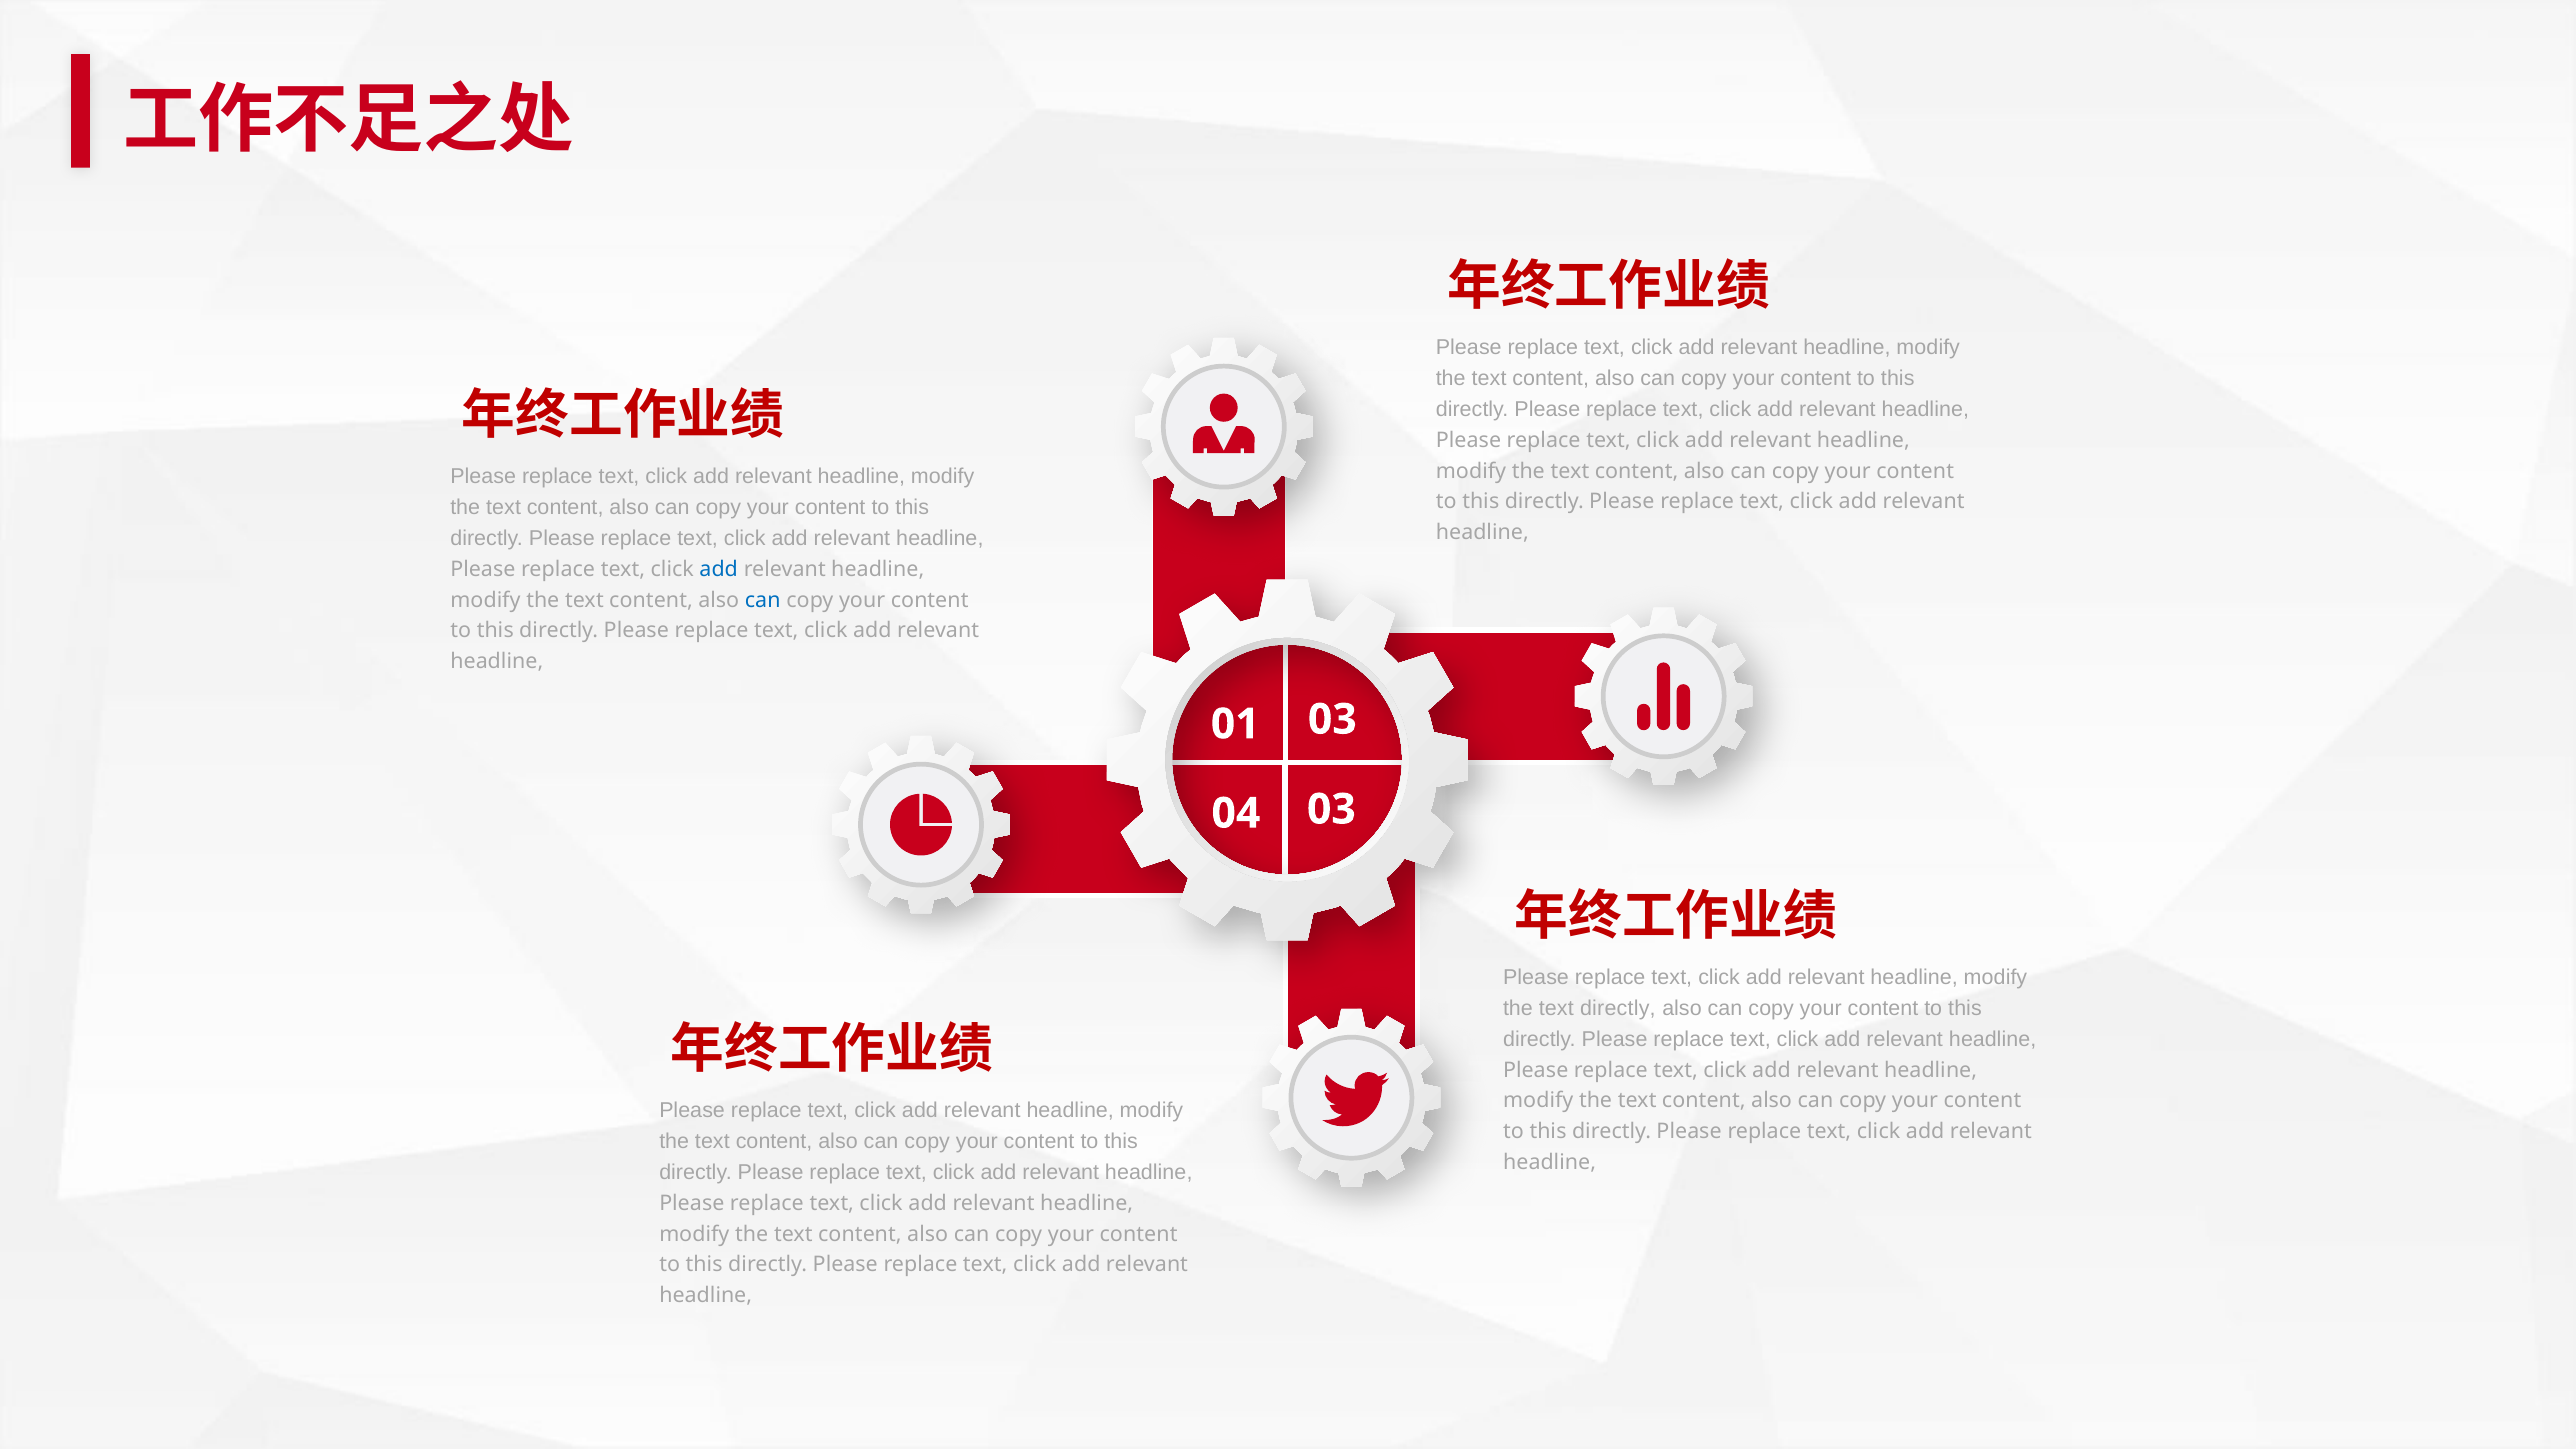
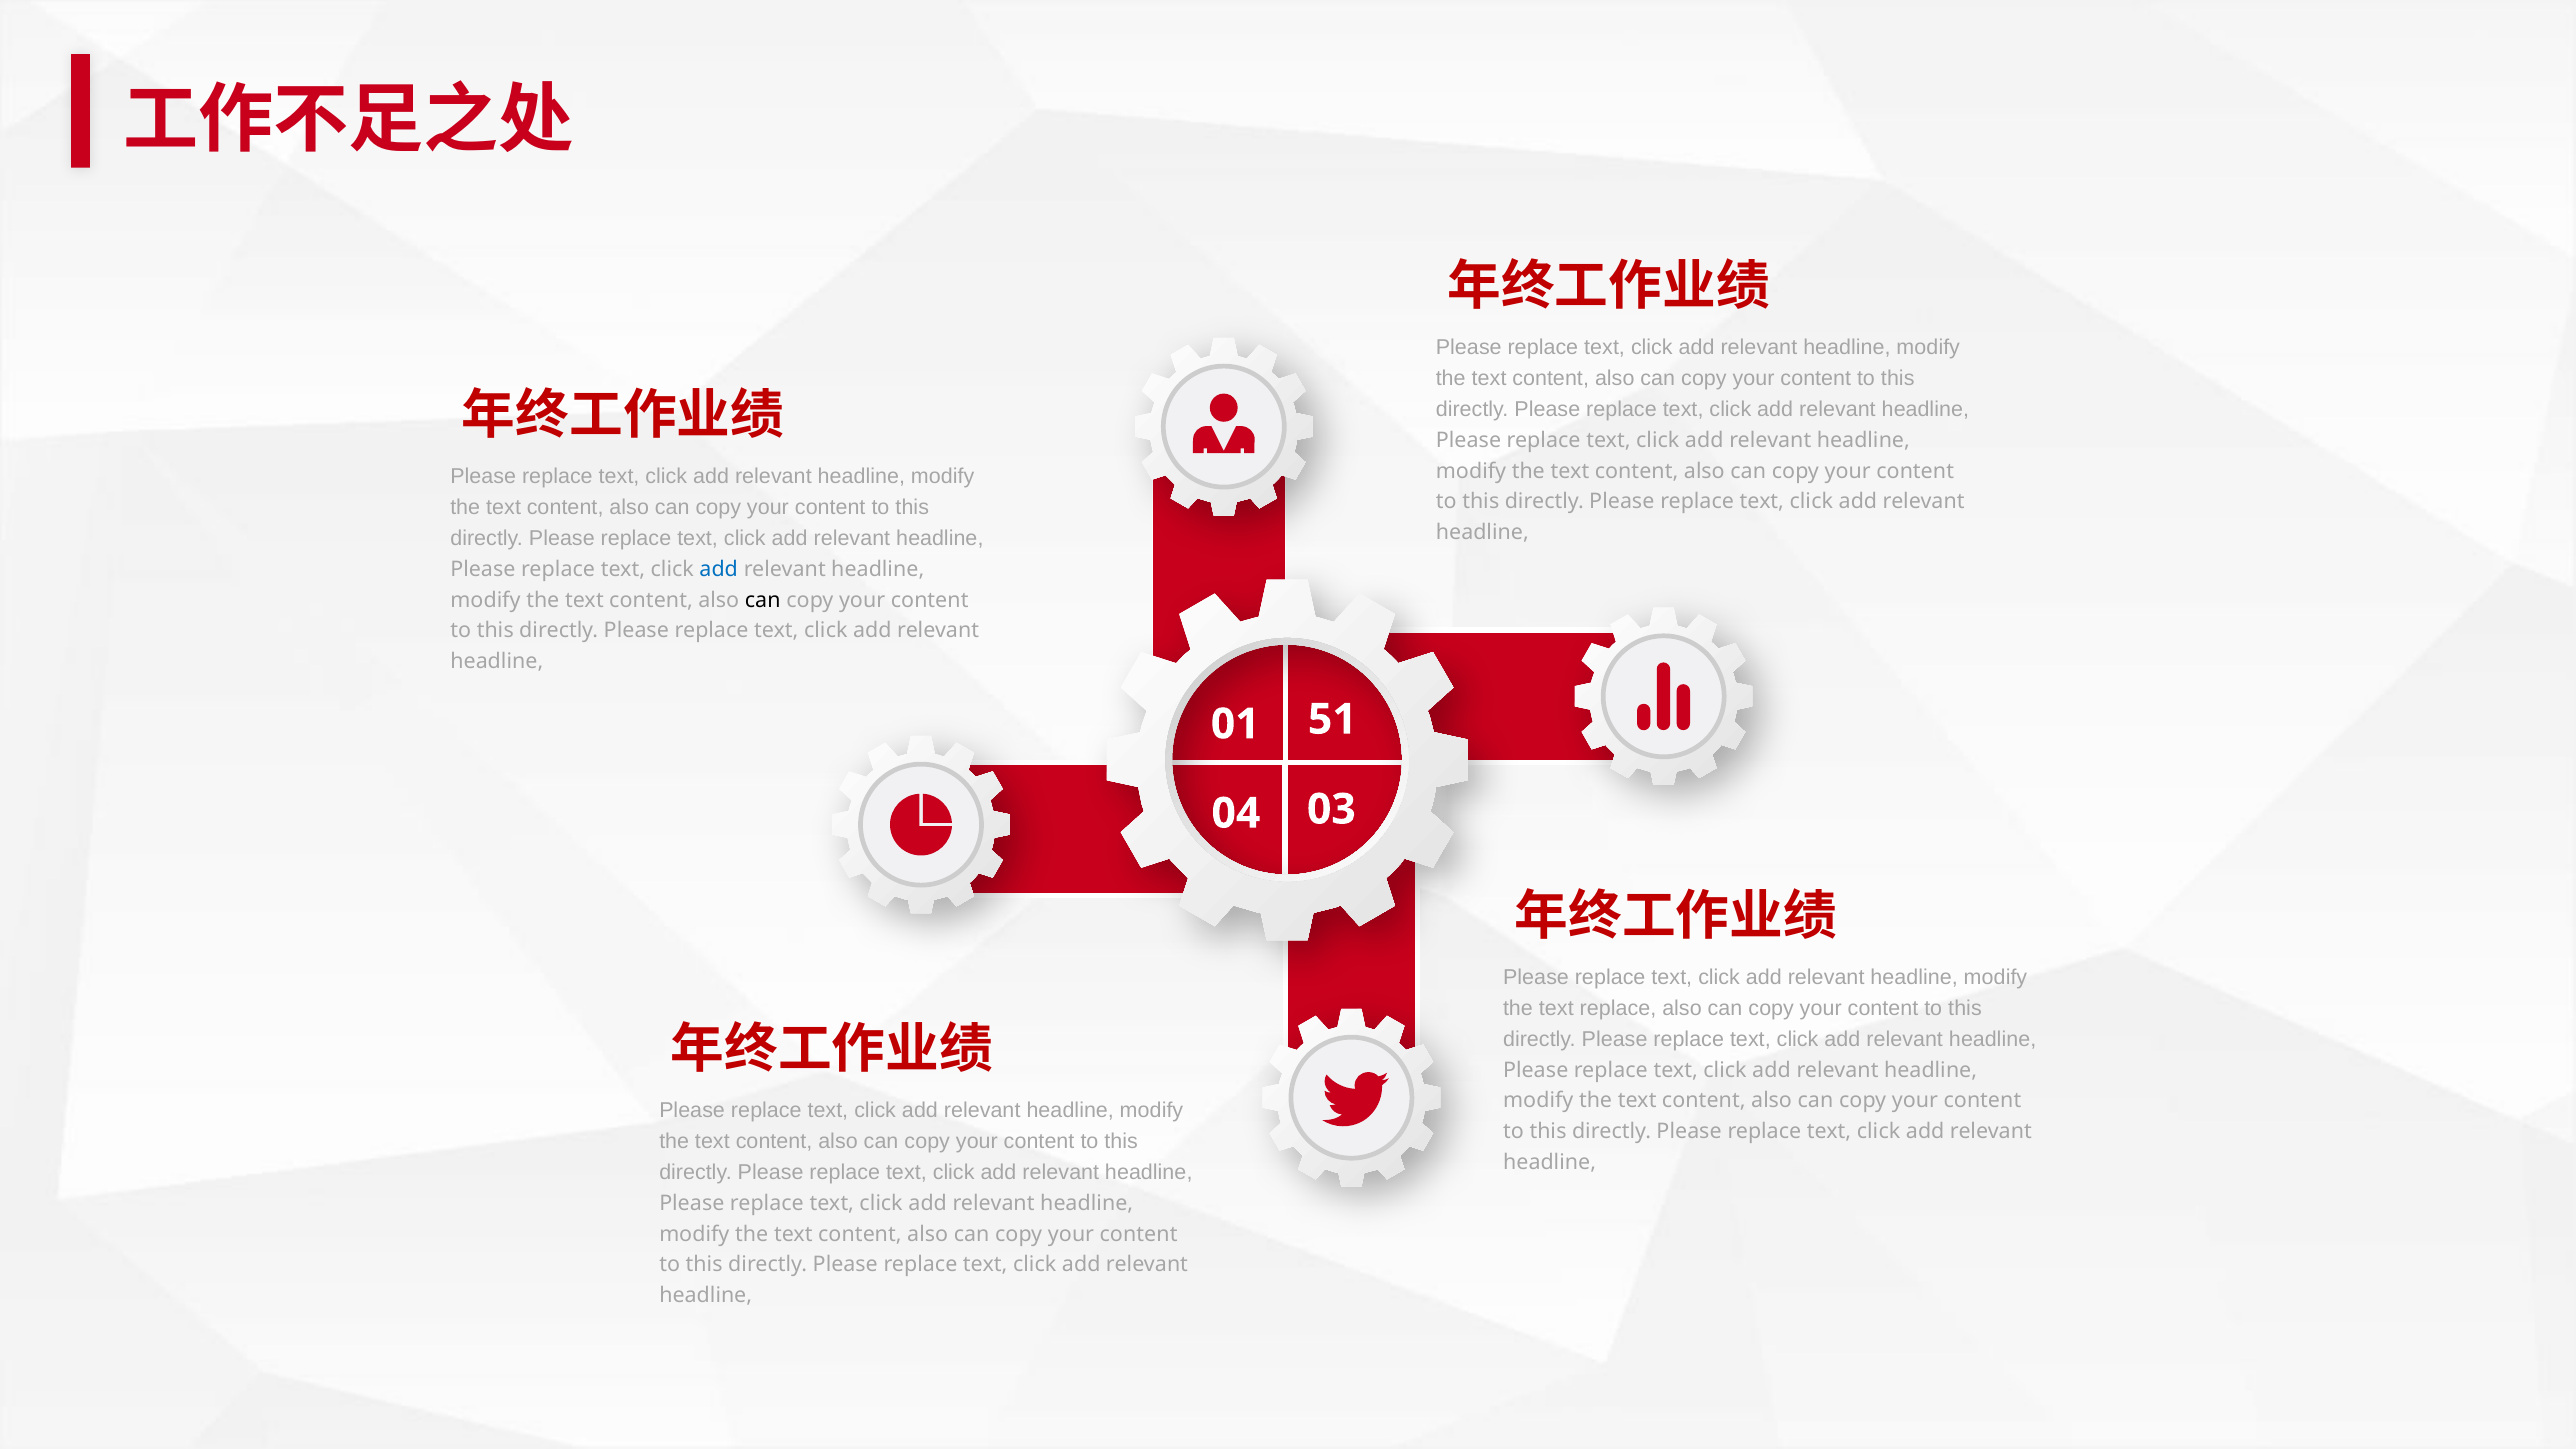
can colour: blue -> black (763, 600)
01 03: 03 -> 51 (1332, 719)
text directly: directly -> replace (1618, 1008)
